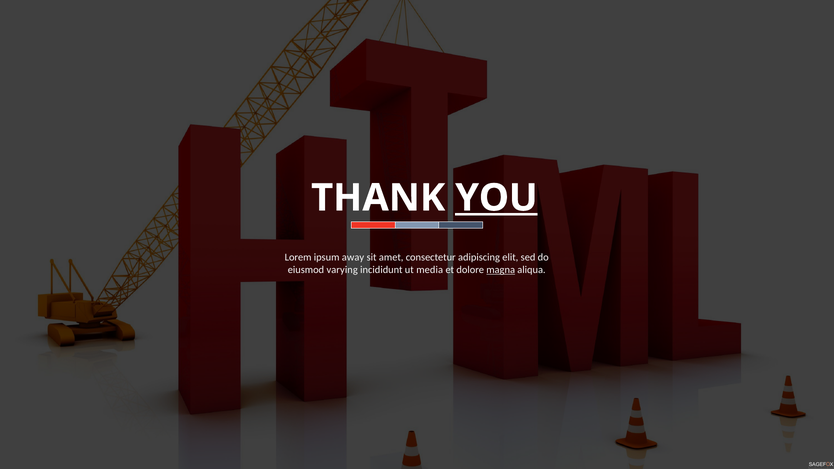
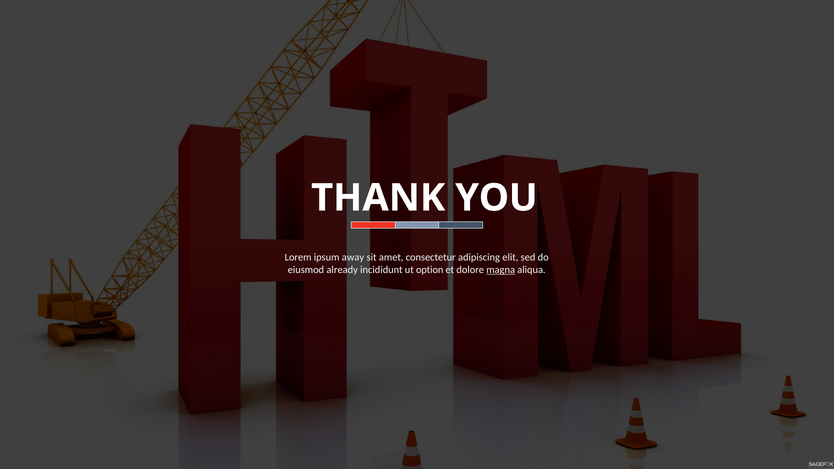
YOU underline: present -> none (496, 198)
varying: varying -> already (342, 270)
media: media -> option (430, 270)
